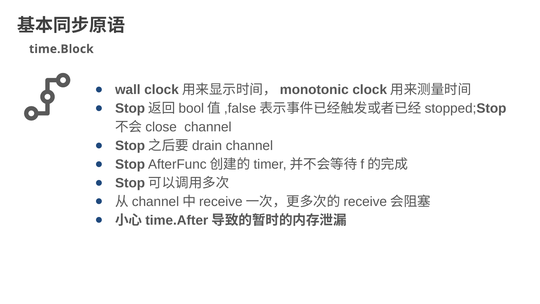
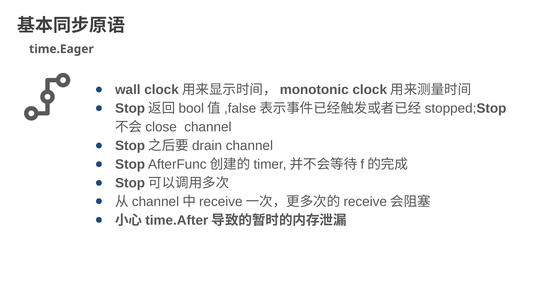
time.Block: time.Block -> time.Eager (61, 49)
